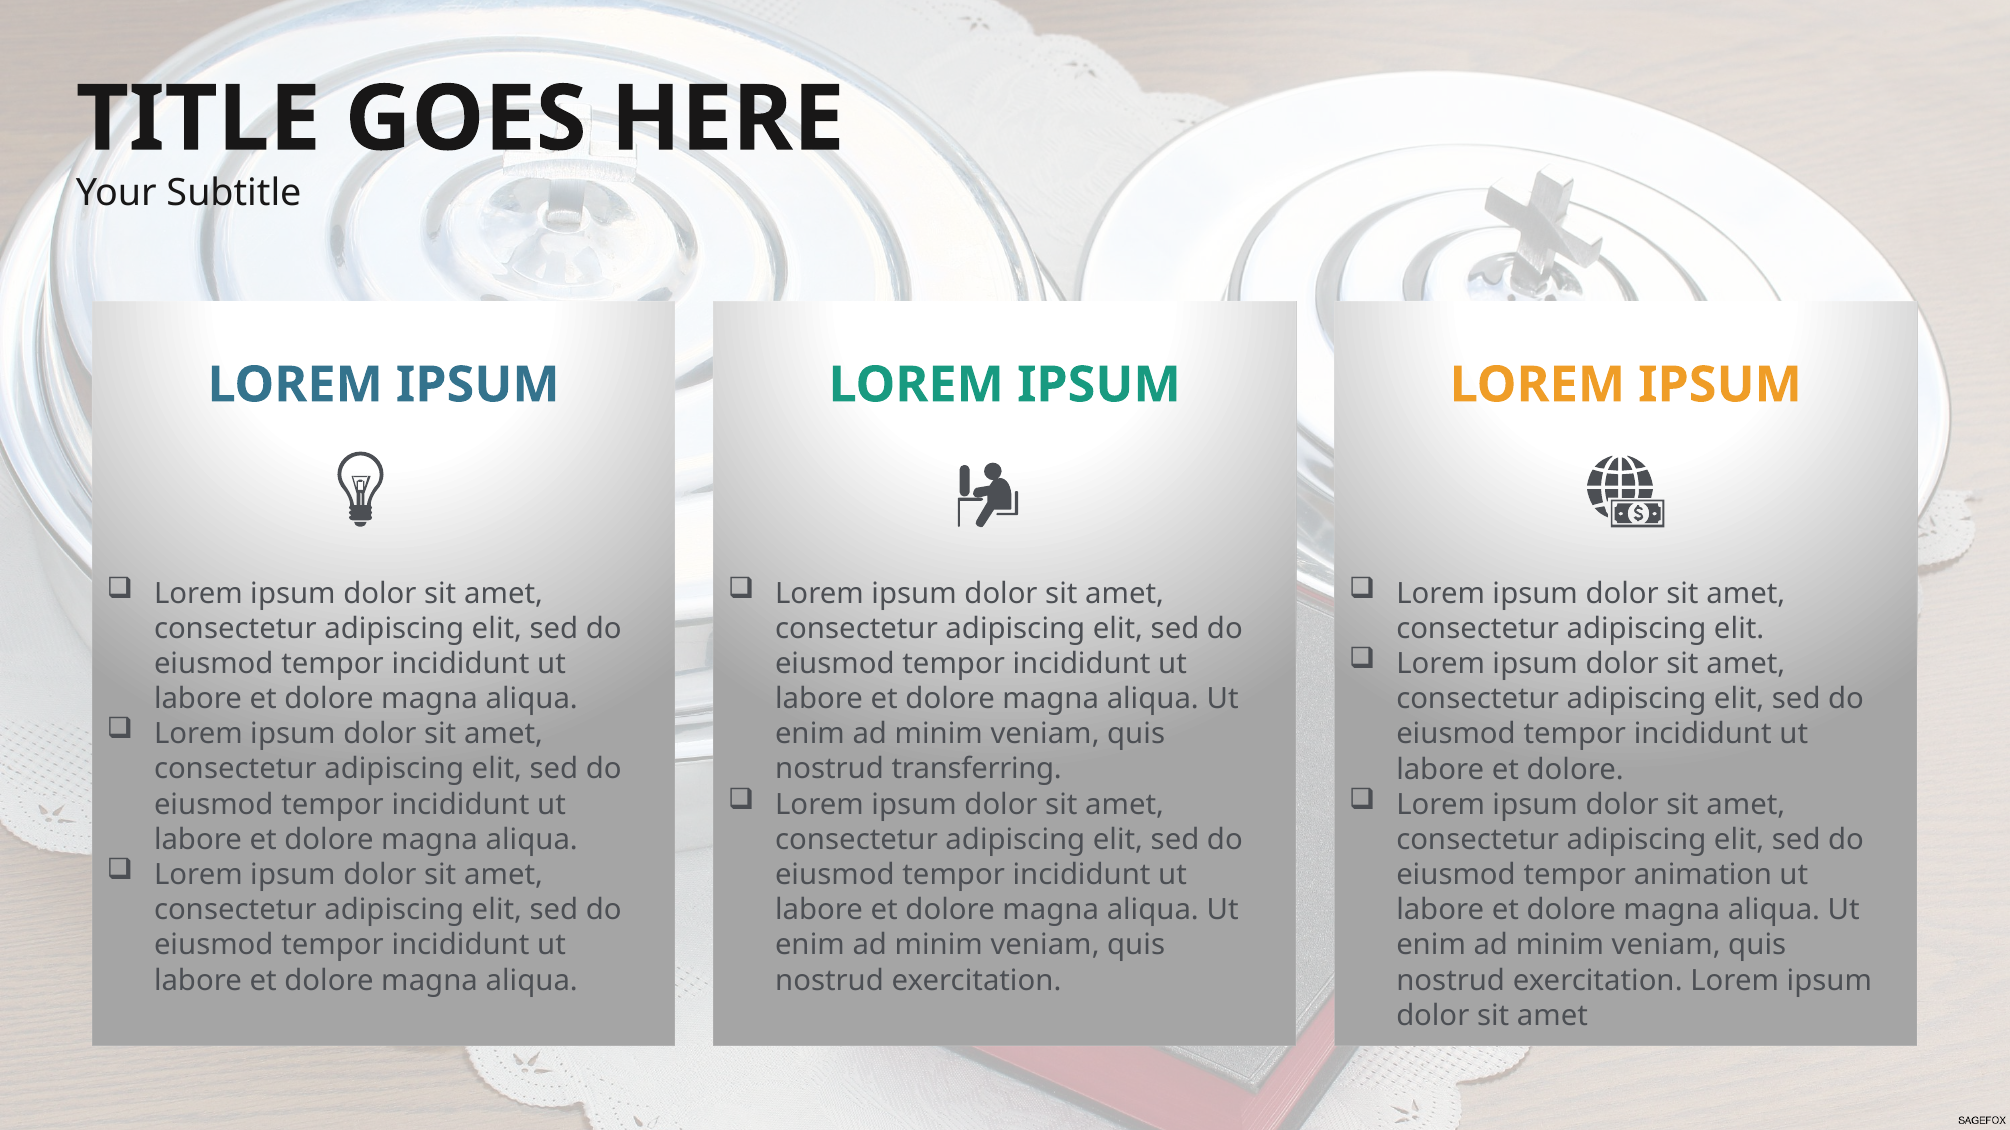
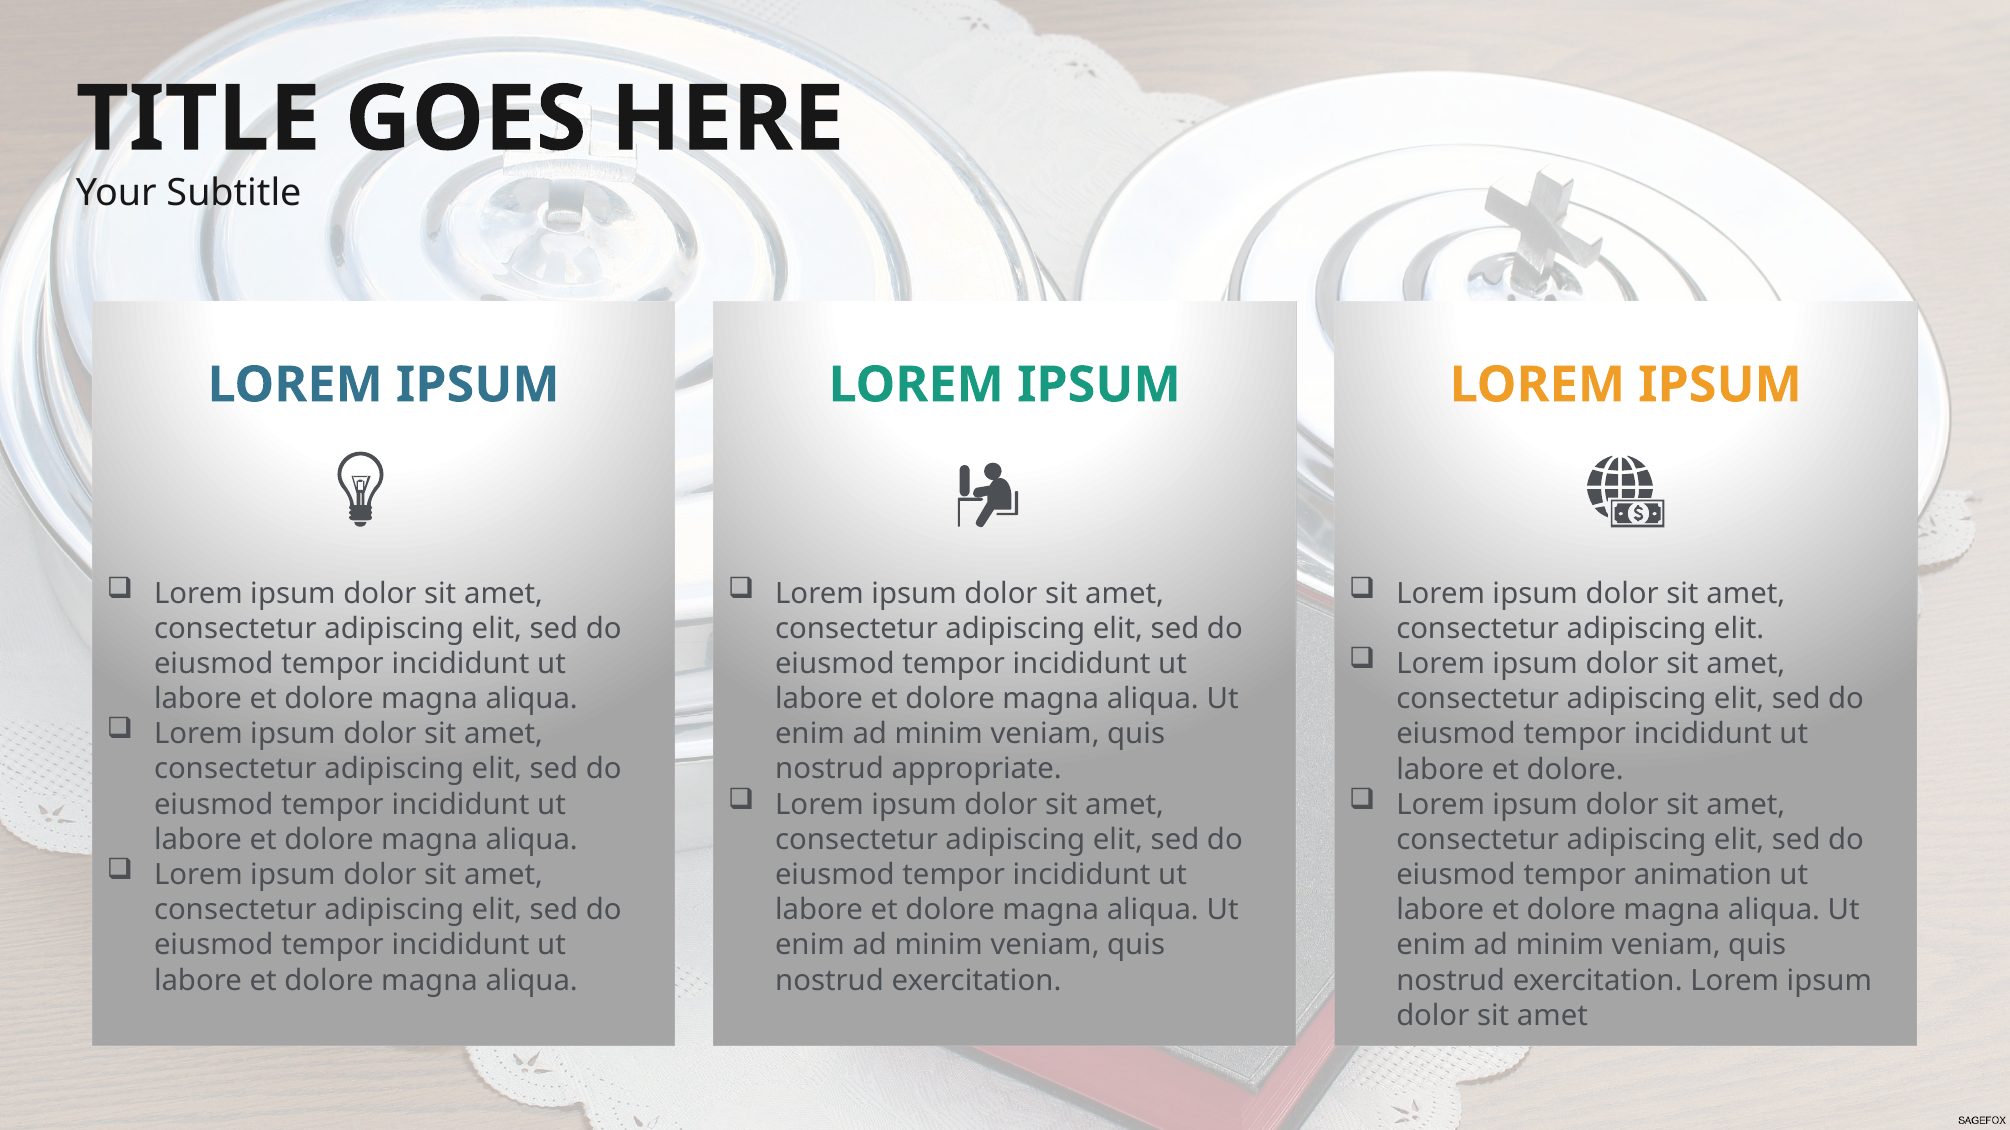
transferring: transferring -> appropriate (977, 770)
